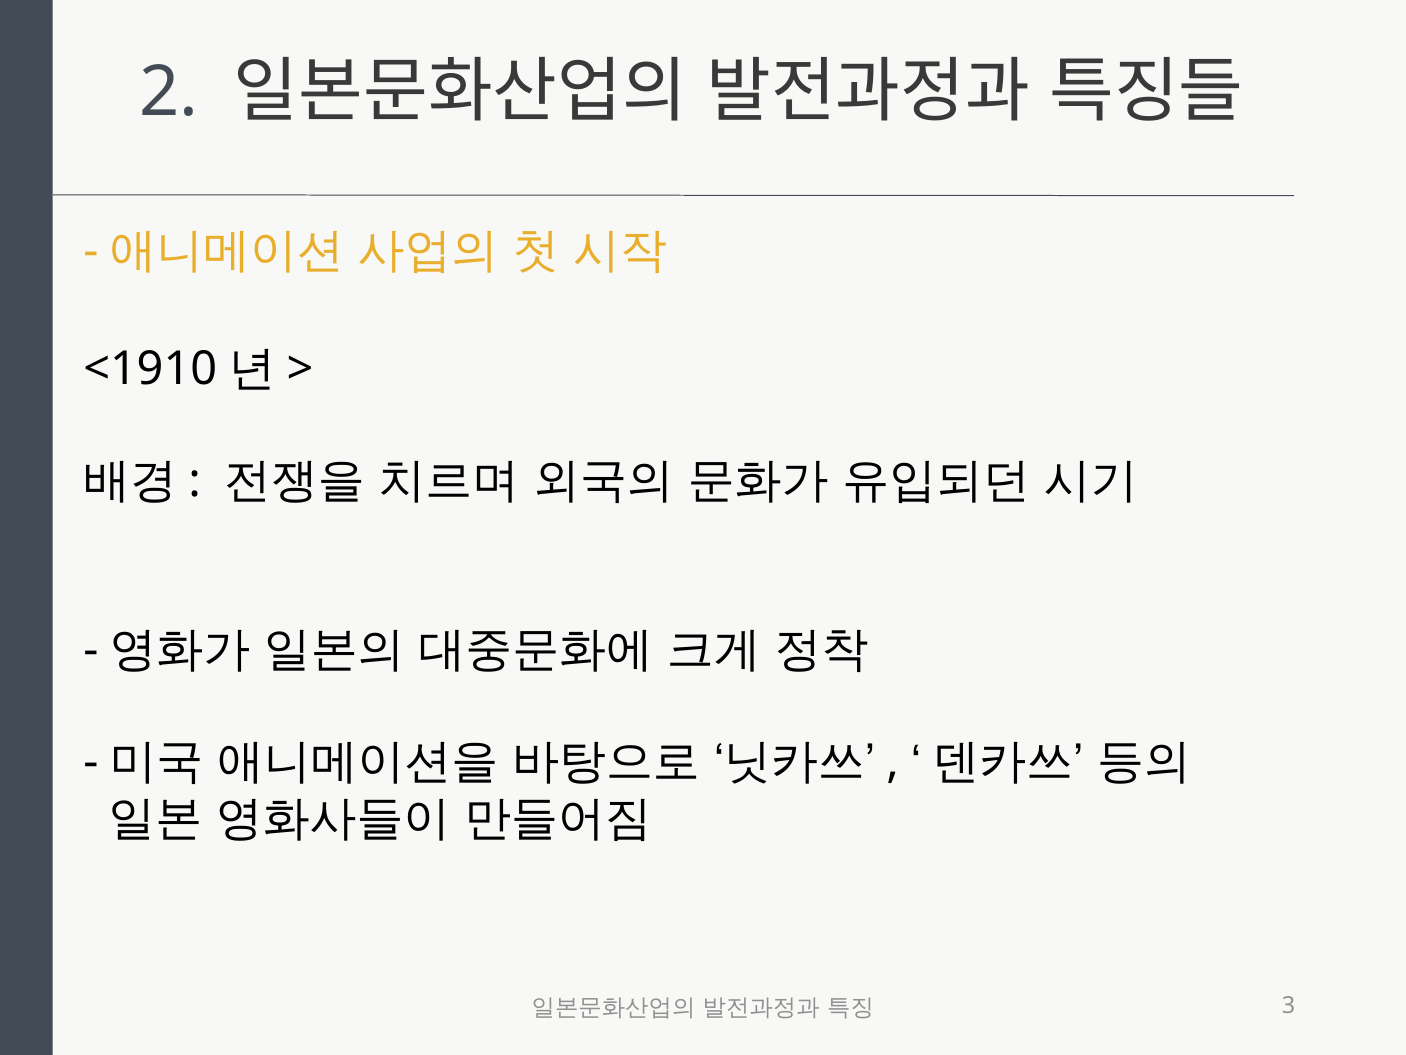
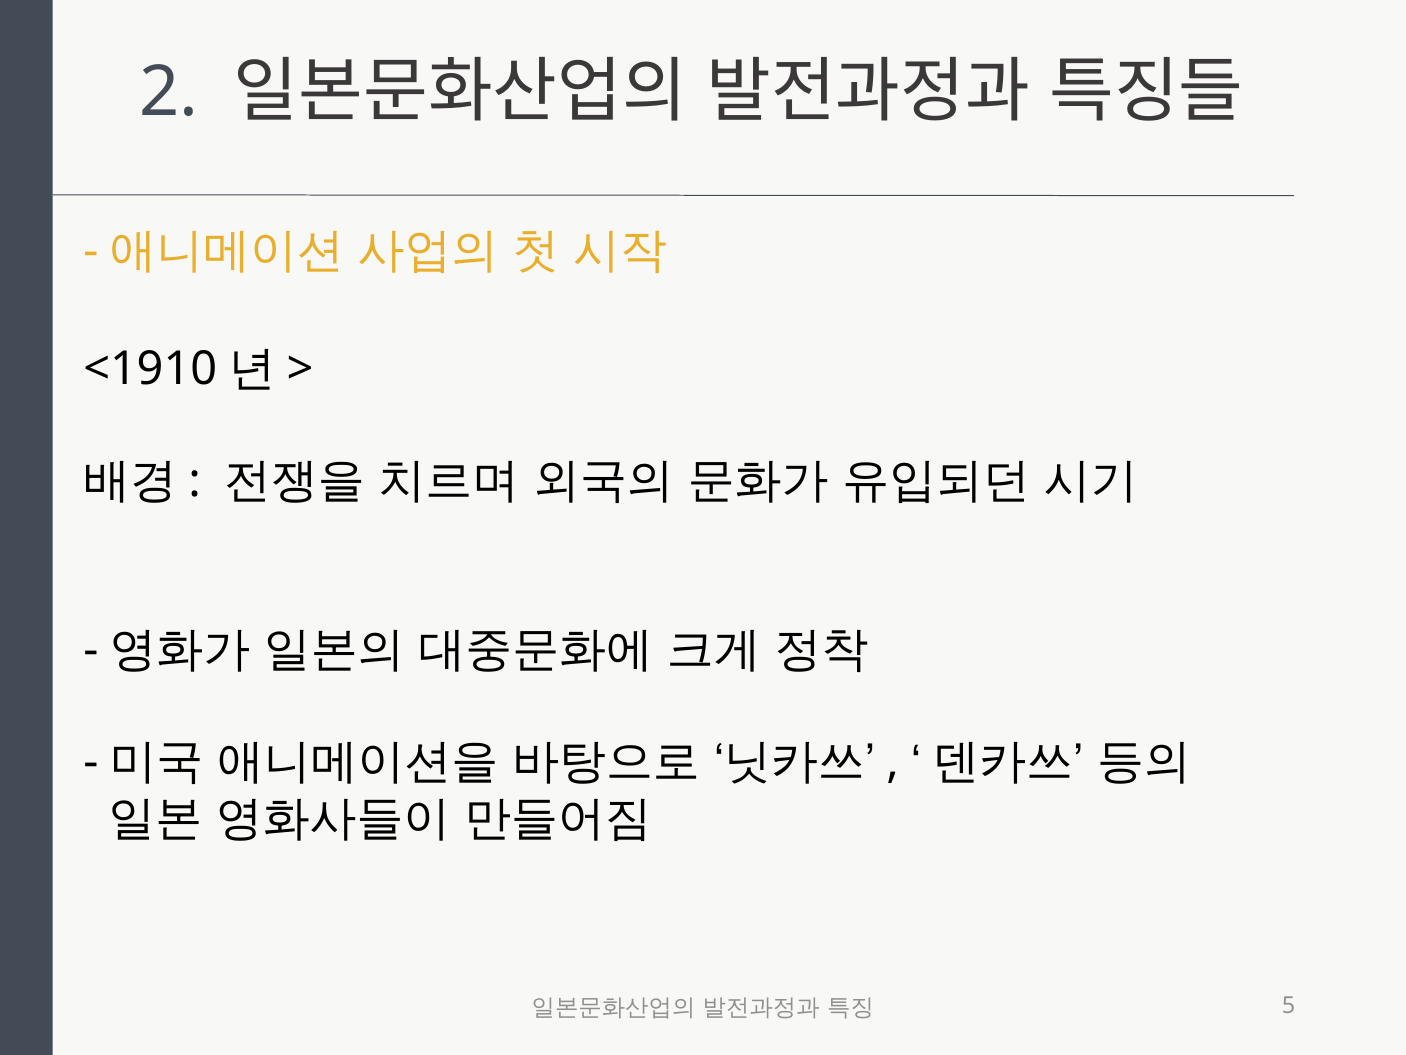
3: 3 -> 5 (1289, 1005)
